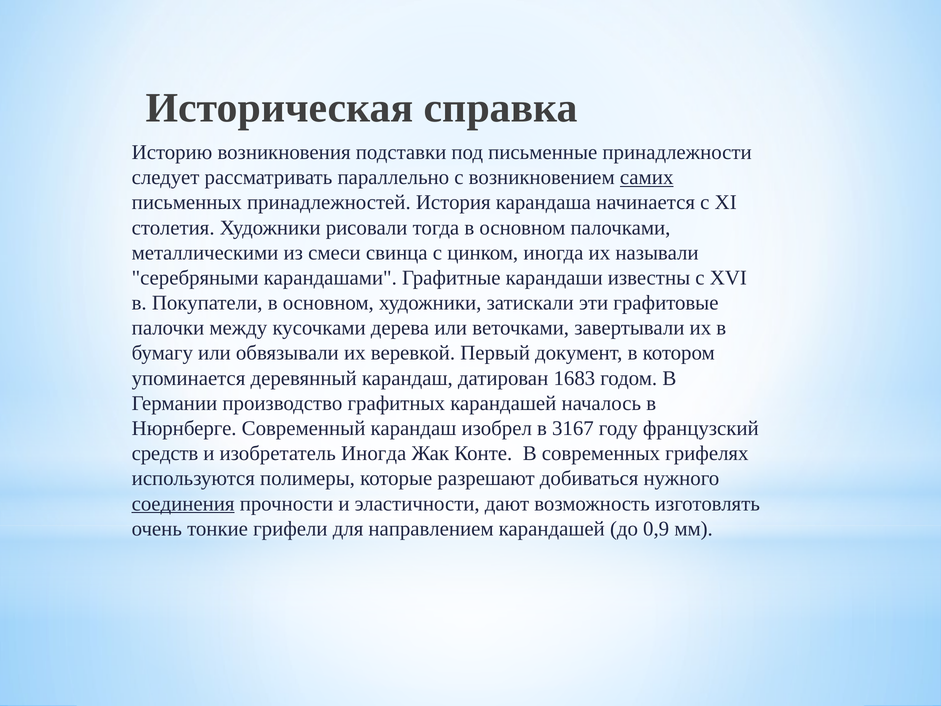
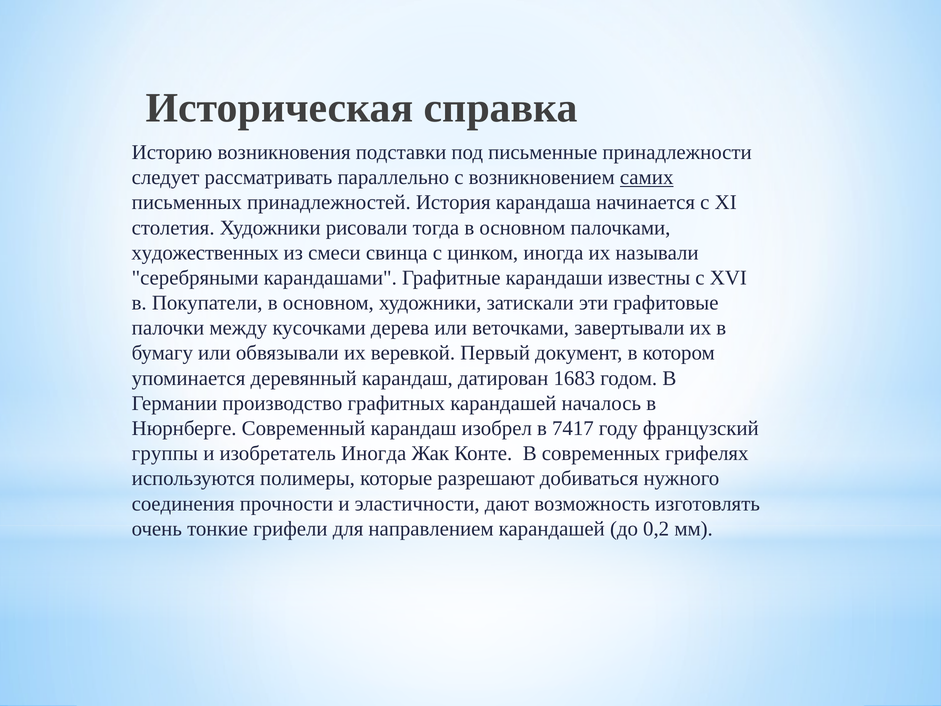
металлическими: металлическими -> художественных (205, 253)
3167: 3167 -> 7417 (573, 428)
средств: средств -> группы (165, 453)
соединения underline: present -> none (183, 503)
0,9: 0,9 -> 0,2 (656, 529)
